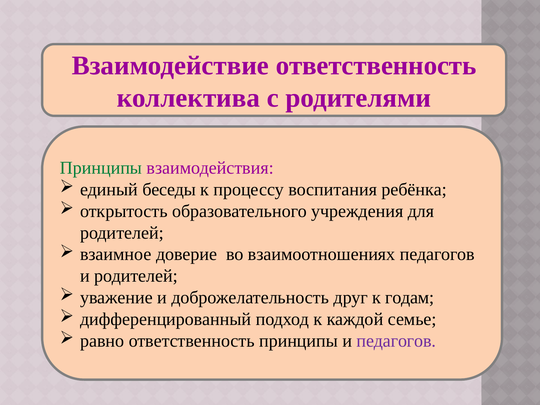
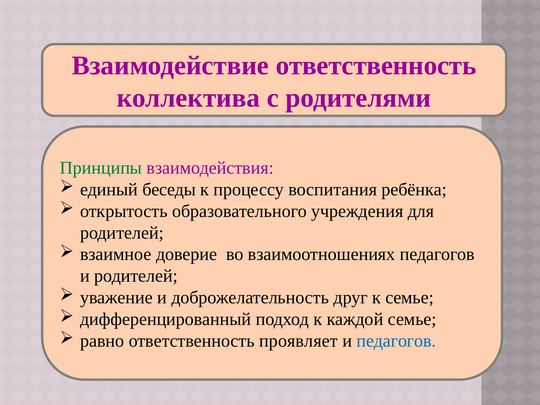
к годам: годам -> семье (410, 298)
ответственность принципы: принципы -> проявляет (298, 341)
педагогов colour: purple -> blue (396, 341)
